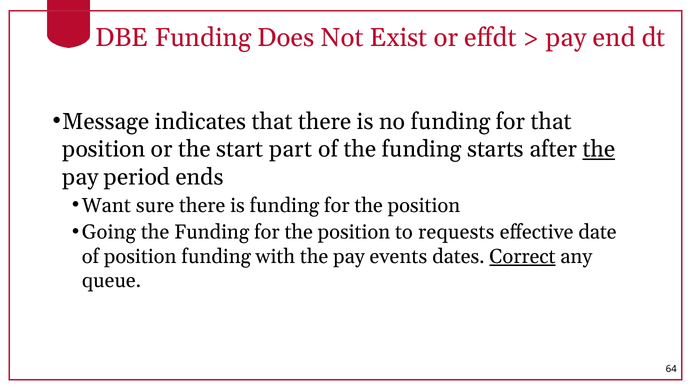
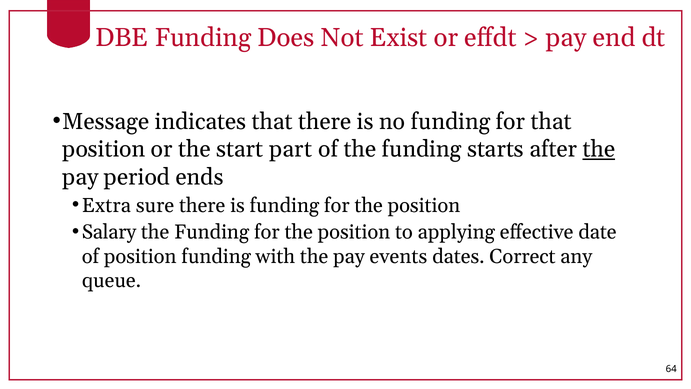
Want: Want -> Extra (106, 205)
Going: Going -> Salary (109, 232)
requests: requests -> applying (456, 232)
Correct underline: present -> none (522, 256)
